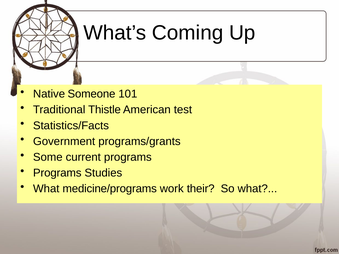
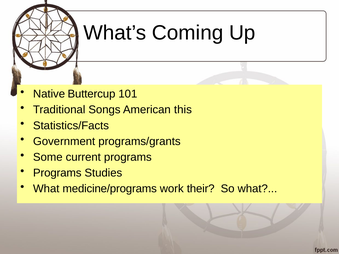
Someone: Someone -> Buttercup (91, 94)
Thistle: Thistle -> Songs (104, 110)
test: test -> this (183, 110)
